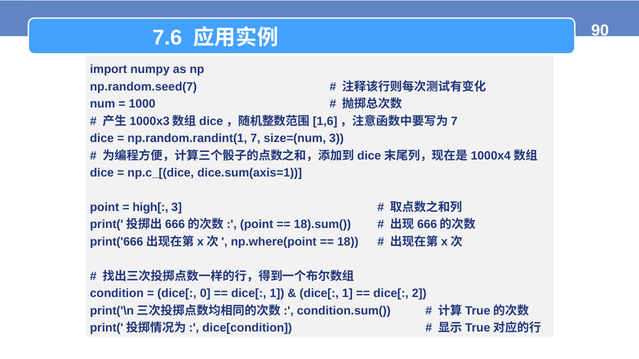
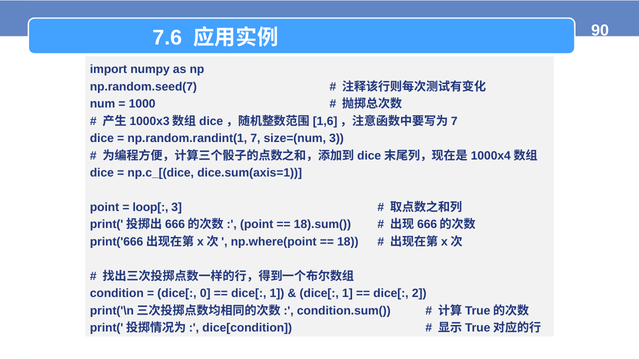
high[: high[ -> loop[ (150, 208)
